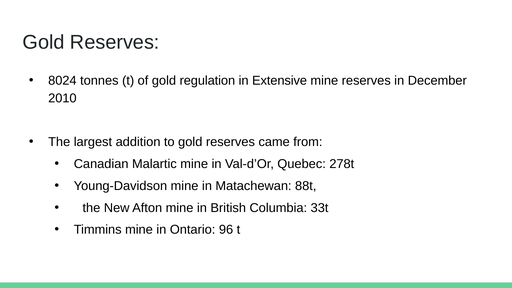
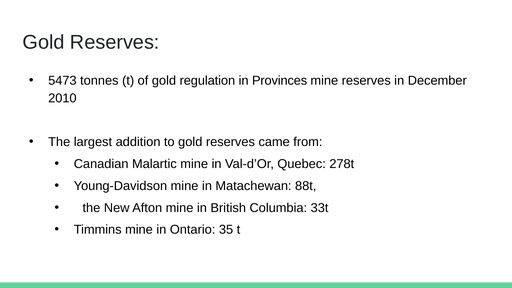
8024: 8024 -> 5473 (62, 81)
Extensive: Extensive -> Provinces (280, 81)
96: 96 -> 35 (226, 230)
